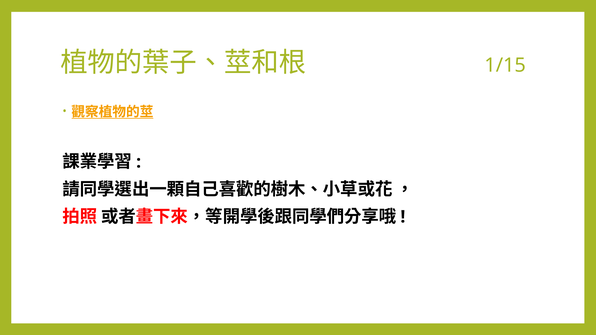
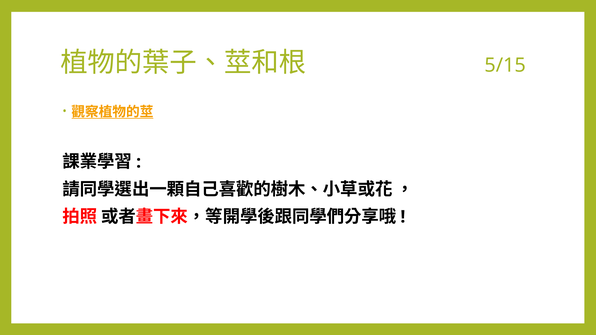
1/15: 1/15 -> 5/15 (505, 65)
